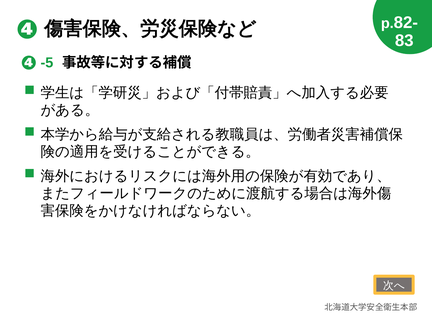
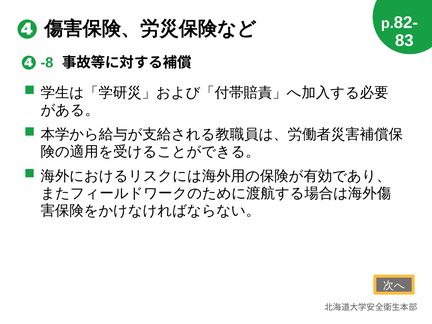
-5: -5 -> -8 (47, 63)
